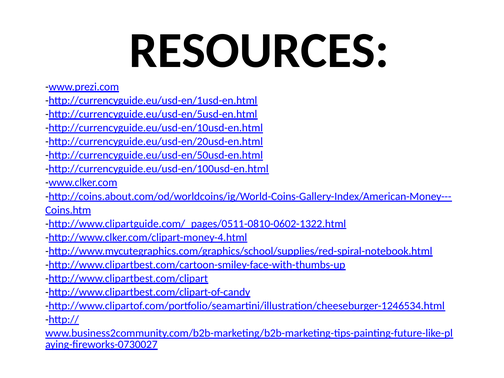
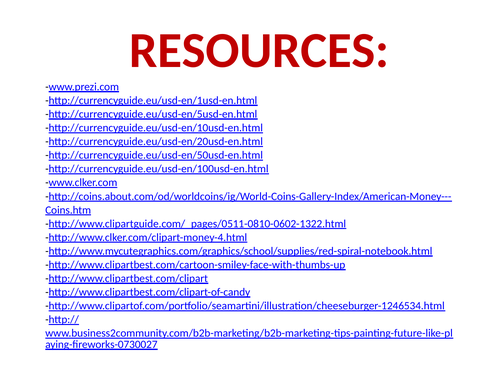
RESOURCES colour: black -> red (259, 51)
